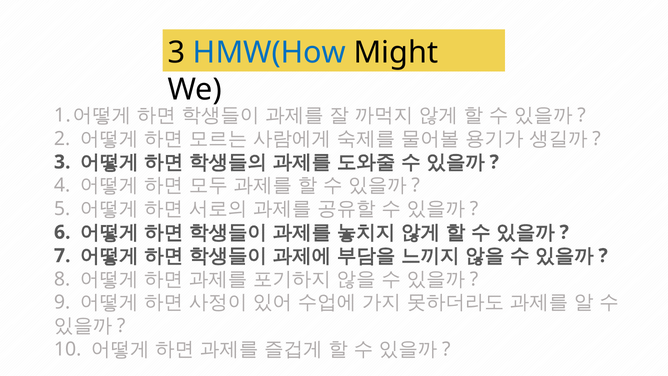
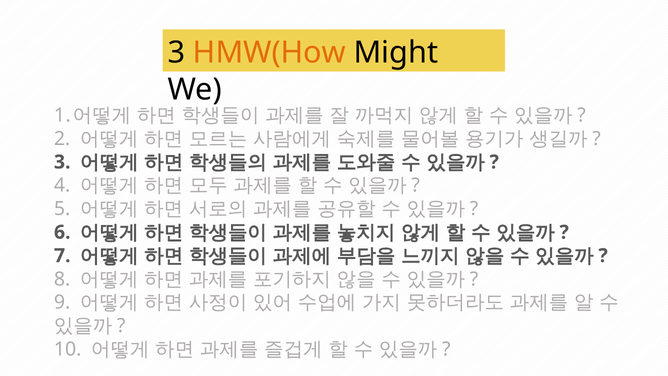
HMW(How colour: blue -> orange (269, 53)
